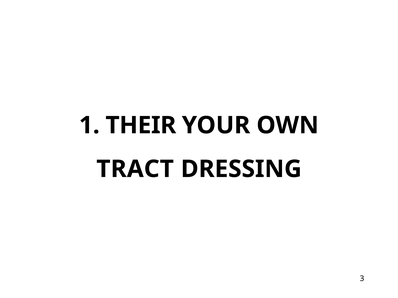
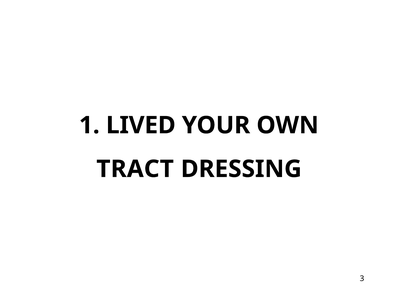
THEIR: THEIR -> LIVED (141, 126)
